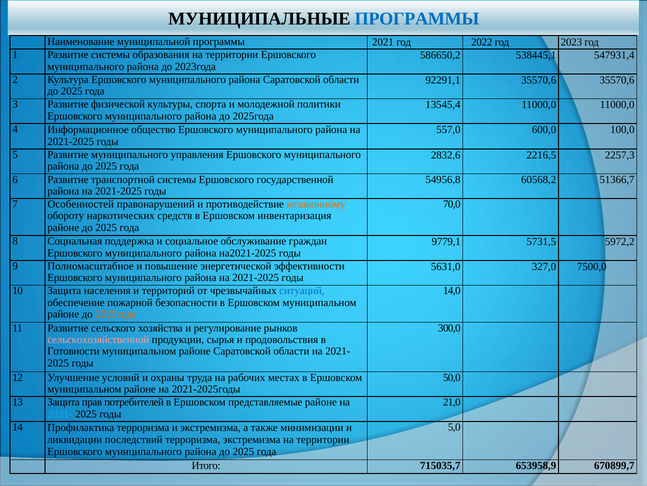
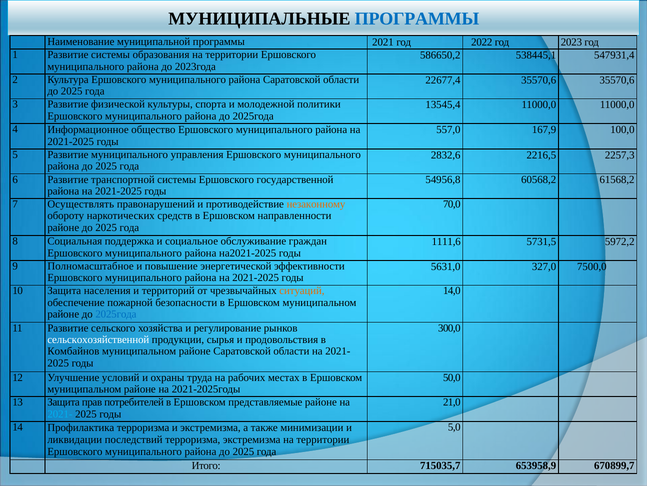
92291,1: 92291,1 -> 22677,4 (443, 80)
600,0: 600,0 -> 167,9 (544, 129)
51366,7: 51366,7 -> 61568,2 (617, 179)
Особенностей: Особенностей -> Осуществлять (81, 204)
инвентаризация: инвентаризация -> направленности (294, 216)
9779,1: 9779,1 -> 1111,6 (446, 241)
ситуаций colour: blue -> orange (302, 290)
2025года colour: orange -> blue (116, 314)
сельскохозяйственной colour: pink -> white (98, 339)
Готовности: Готовности -> Комбайнов (73, 351)
